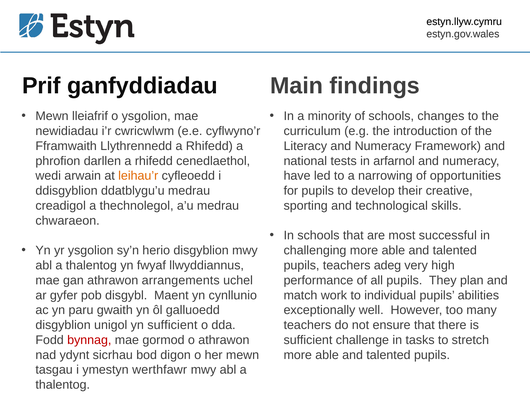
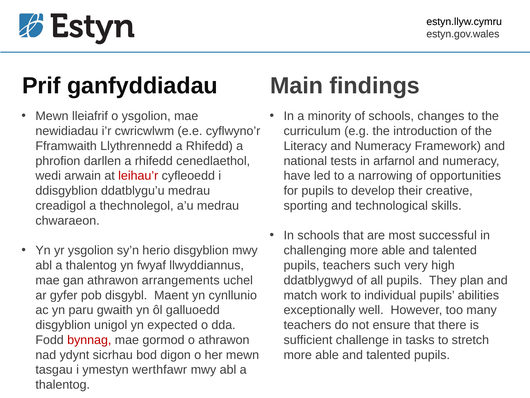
leihau’r colour: orange -> red (138, 176)
adeg: adeg -> such (387, 265)
performance: performance -> ddatblygwyd (318, 280)
yn sufficient: sufficient -> expected (172, 325)
